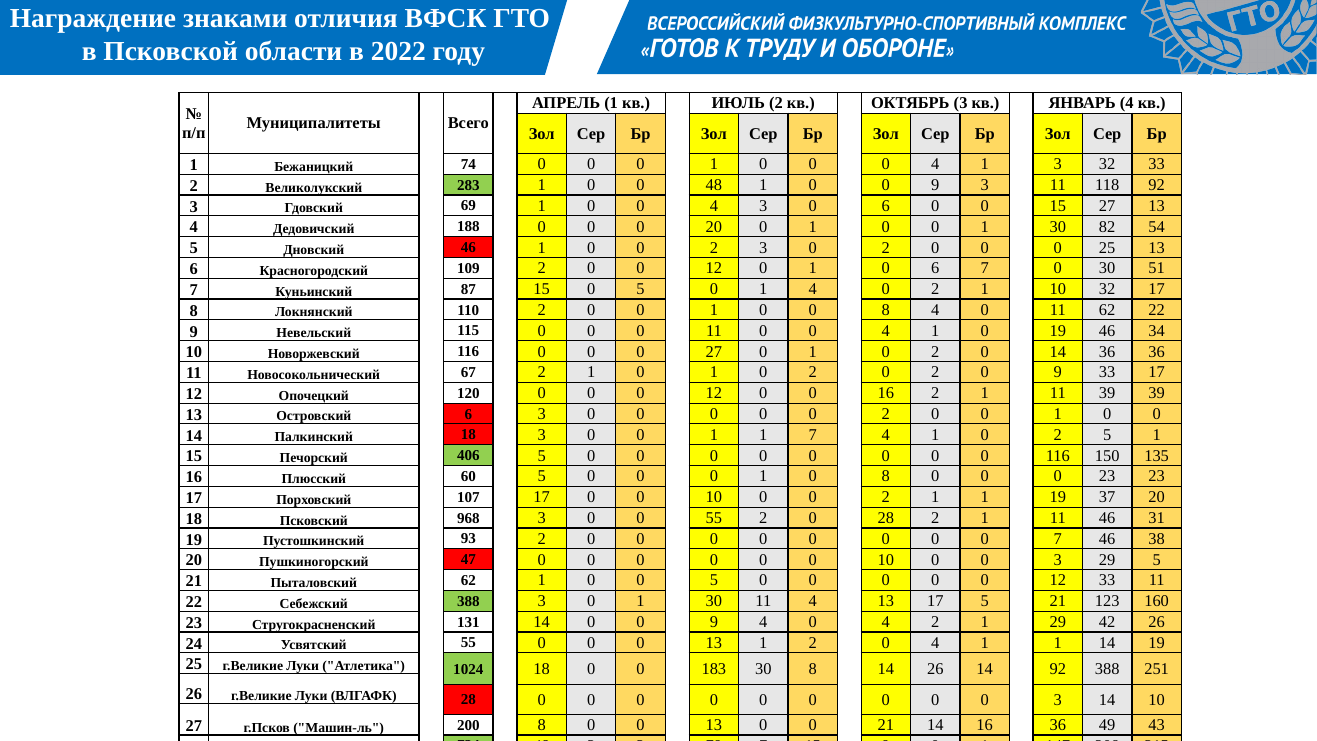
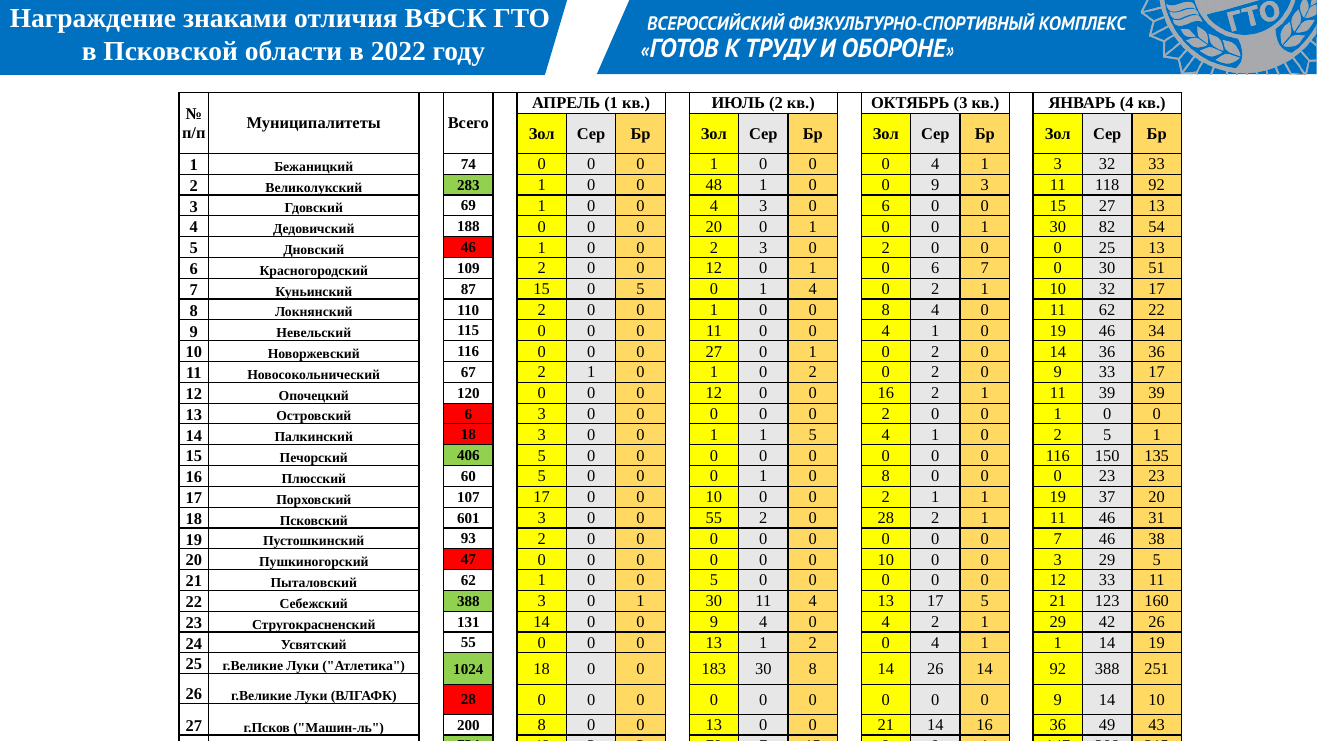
1 7: 7 -> 5 (813, 435)
968: 968 -> 601 (468, 518)
0 0 0 3: 3 -> 9 (1058, 700)
